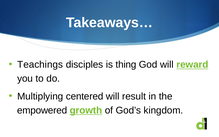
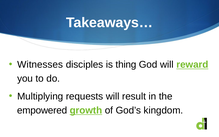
Teachings: Teachings -> Witnesses (40, 65)
centered: centered -> requests (85, 96)
